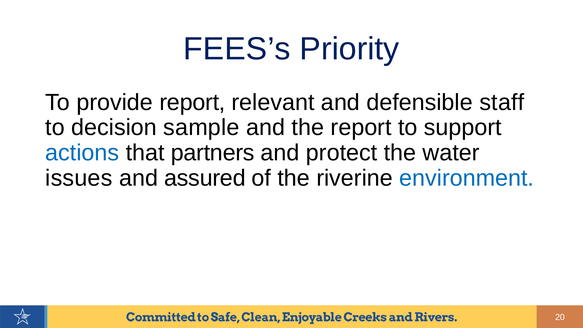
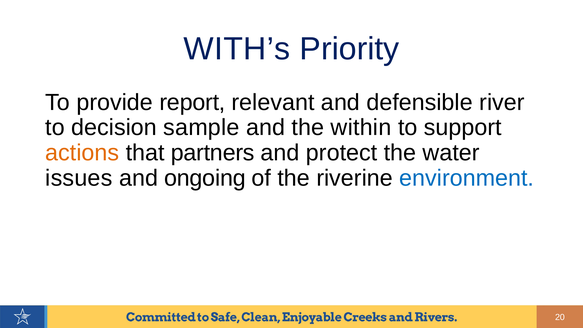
FEES’s: FEES’s -> WITH’s (237, 49)
staff: staff -> river (502, 102)
the report: report -> within (361, 128)
actions colour: blue -> orange (82, 153)
assured: assured -> ongoing (205, 178)
